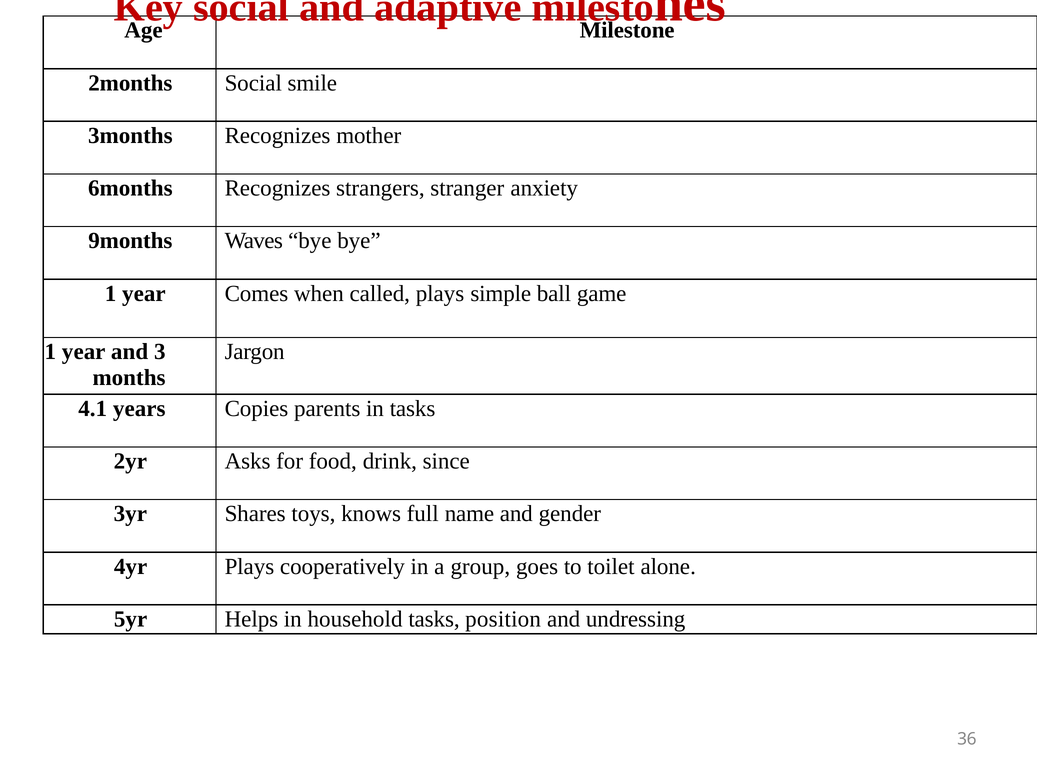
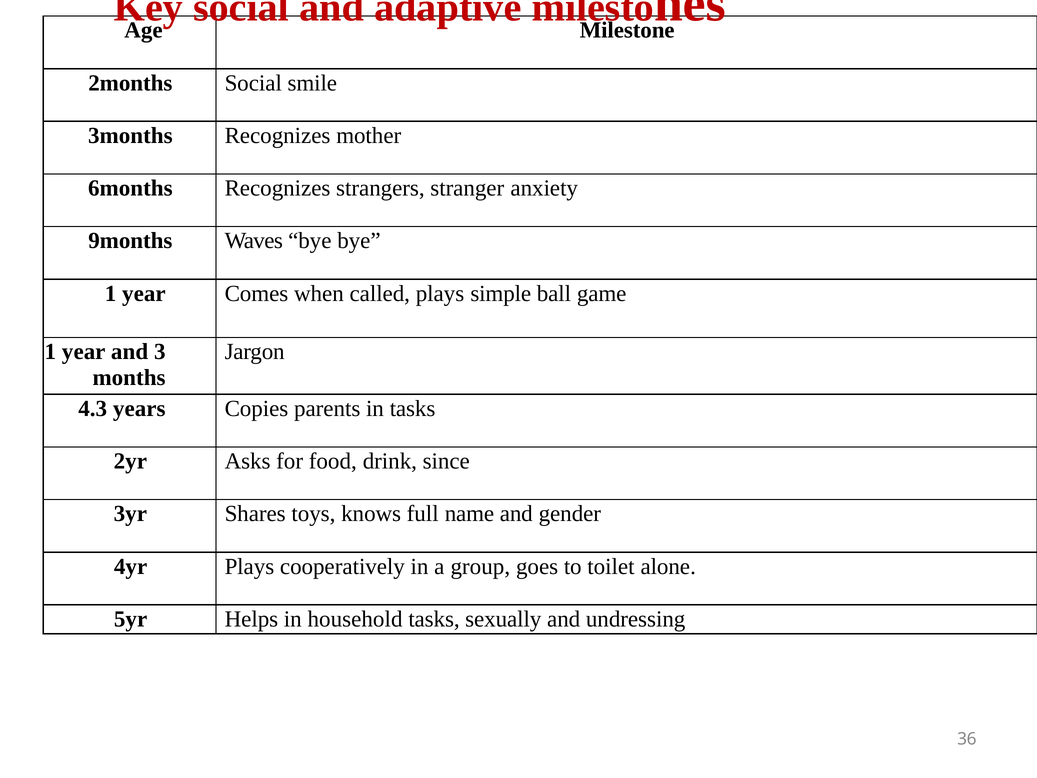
4.1: 4.1 -> 4.3 (93, 408)
position: position -> sexually (503, 619)
